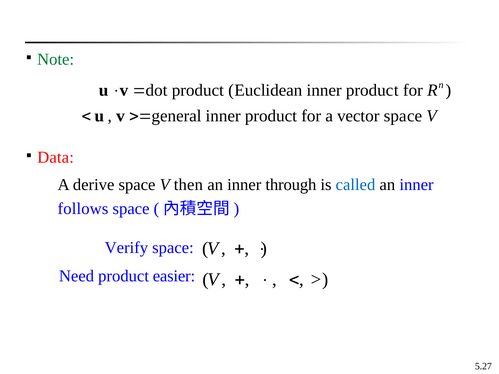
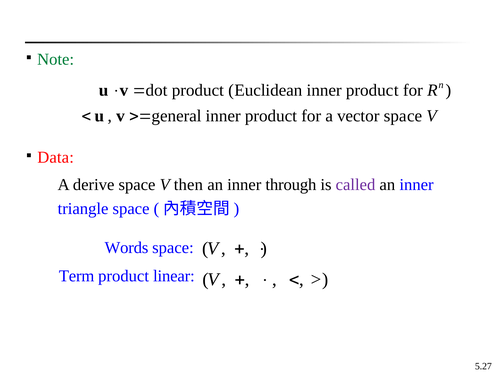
called colour: blue -> purple (355, 185)
follows: follows -> triangle (83, 209)
Verify: Verify -> Words (126, 248)
Need: Need -> Term (77, 276)
easier: easier -> linear (174, 276)
